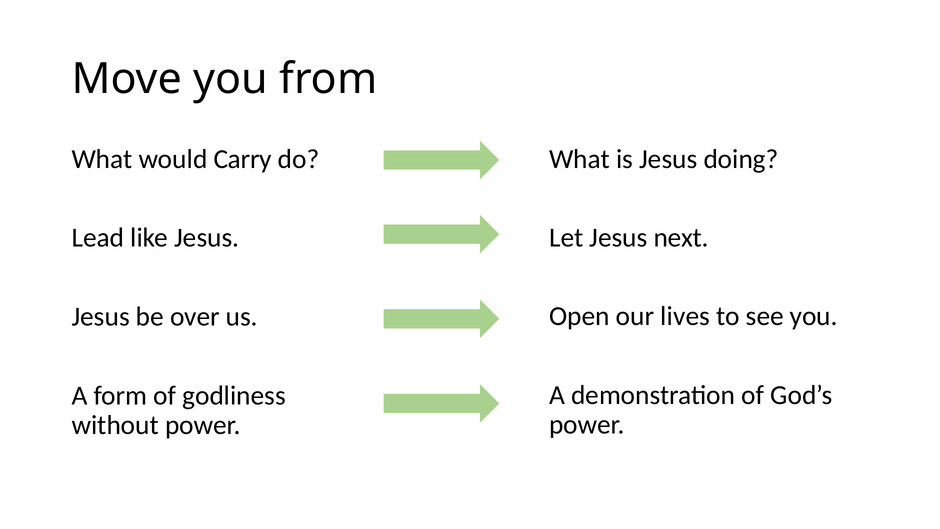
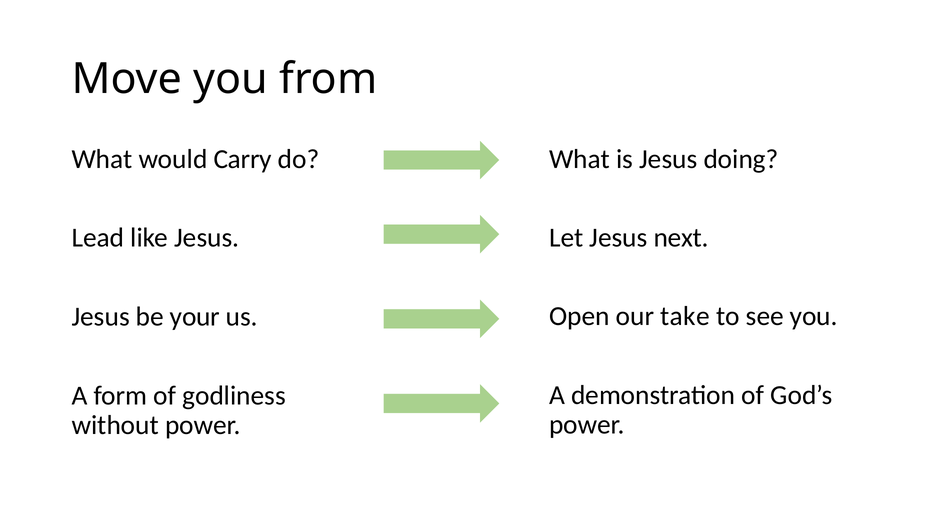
lives: lives -> take (685, 316)
over: over -> your (195, 317)
